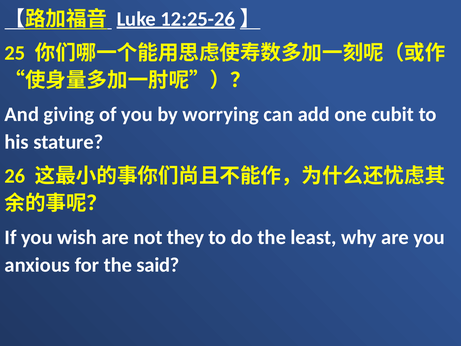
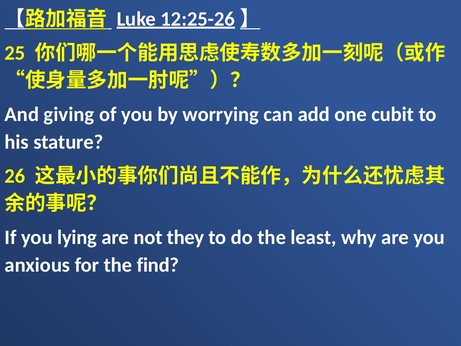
wish: wish -> lying (77, 237)
said: said -> find (158, 265)
